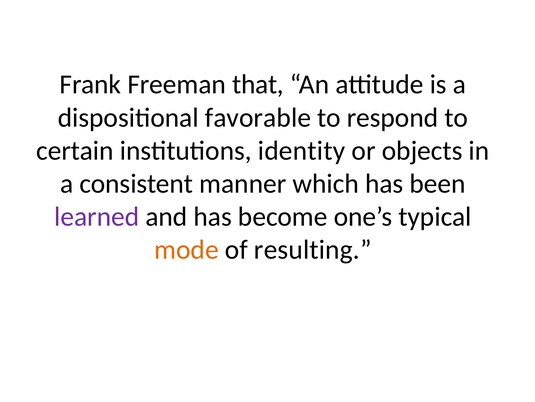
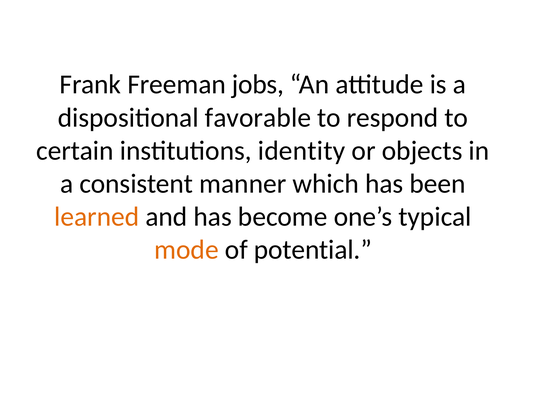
that: that -> jobs (258, 84)
learned colour: purple -> orange (97, 216)
resulting: resulting -> potential (313, 249)
